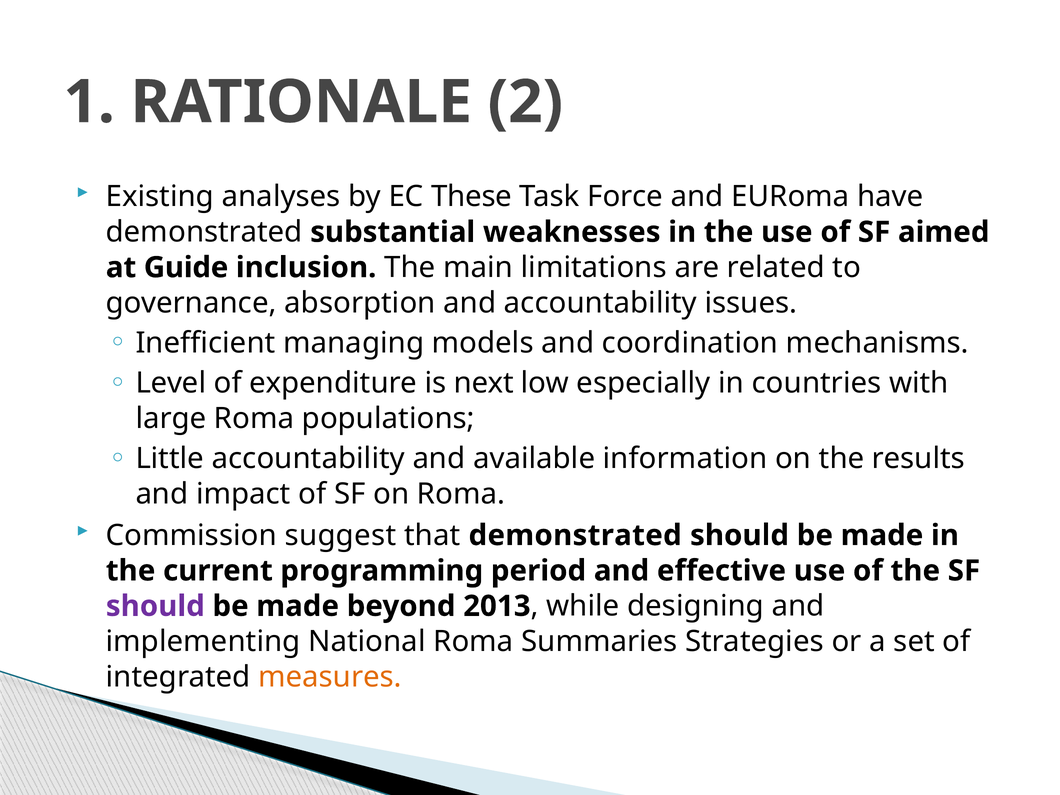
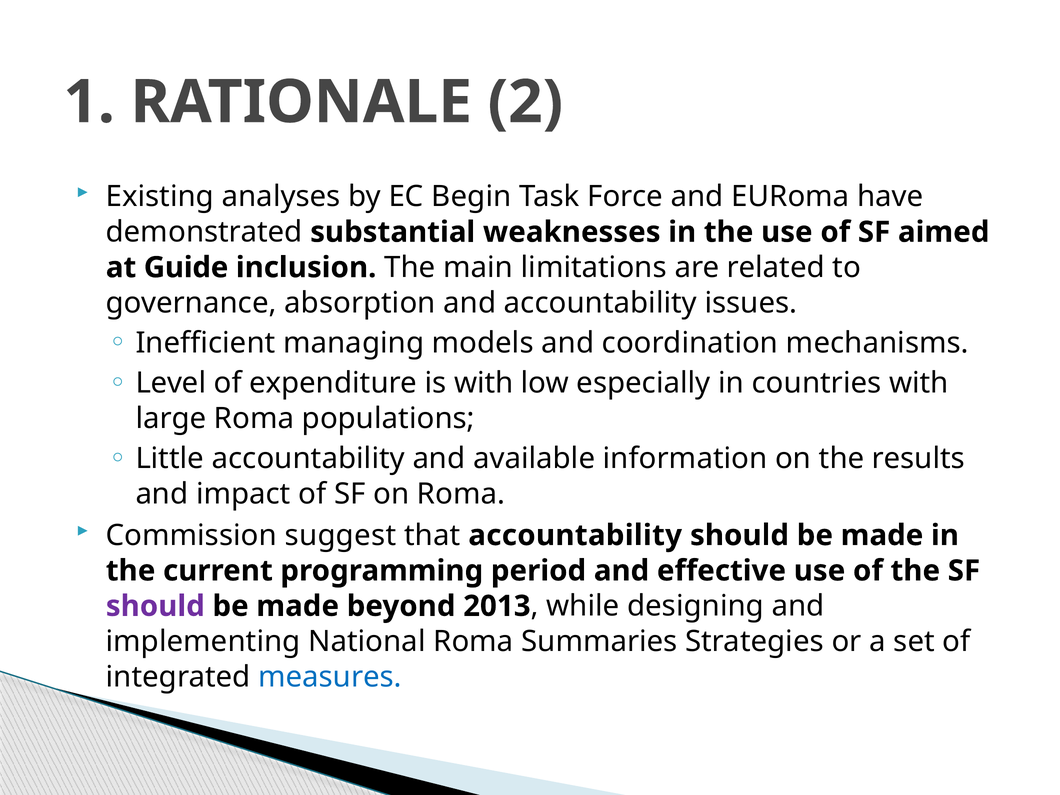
These: These -> Begin (471, 197)
is next: next -> with (484, 383)
that demonstrated: demonstrated -> accountability (575, 535)
measures colour: orange -> blue (330, 677)
